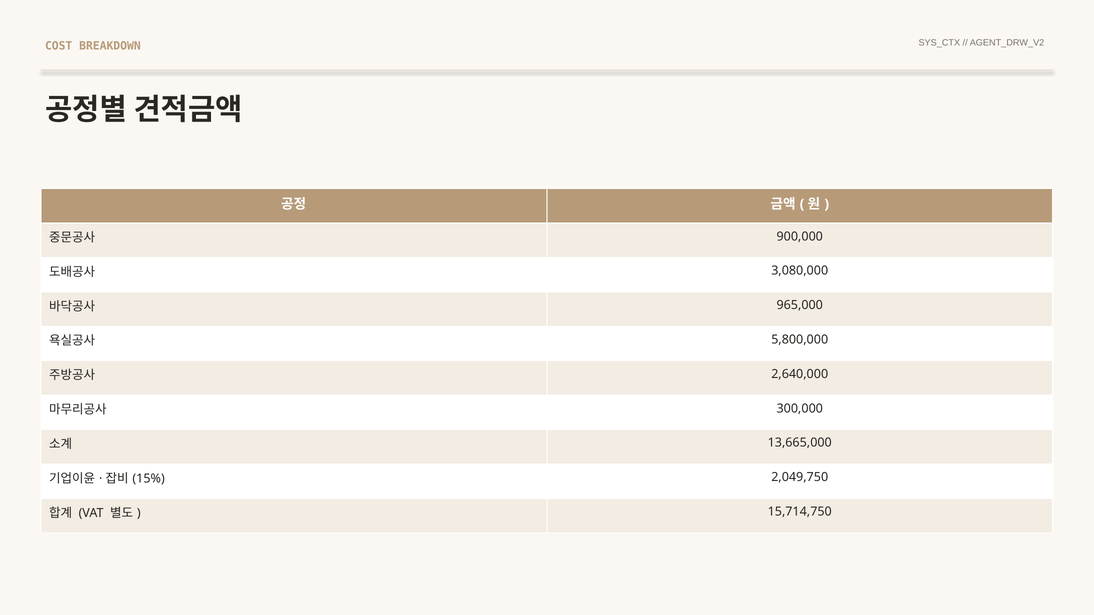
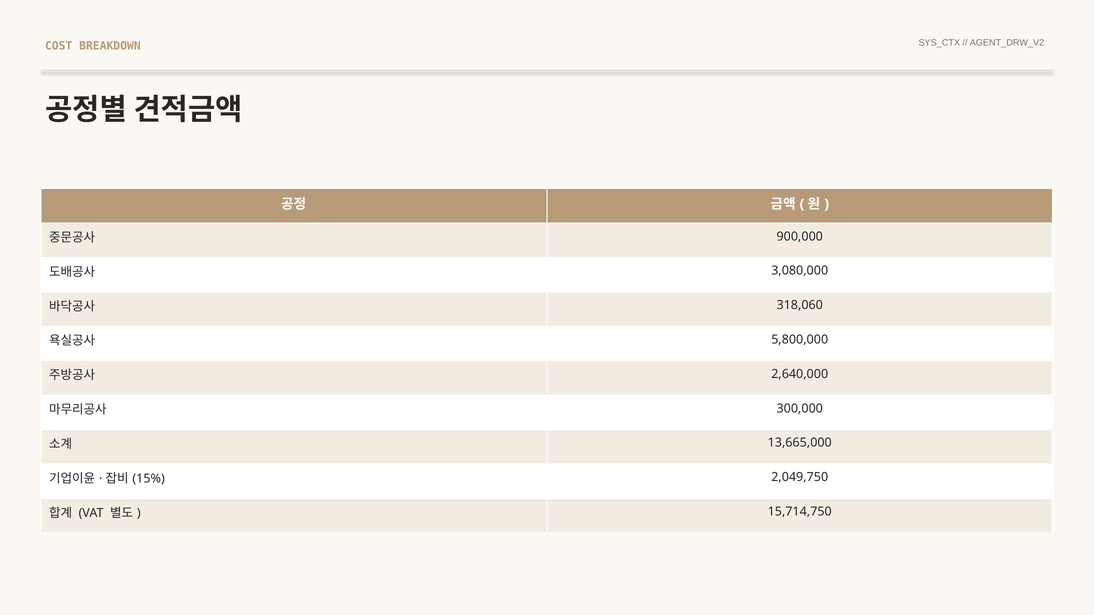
965,000: 965,000 -> 318,060 (800, 305)
